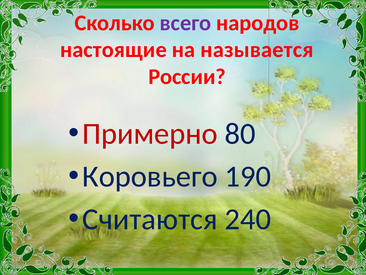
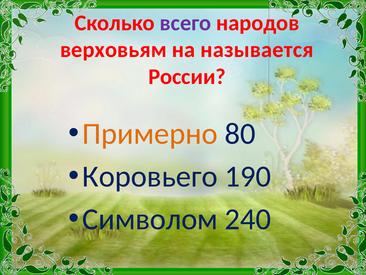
настоящие: настоящие -> верховьям (113, 50)
Примерно colour: red -> orange (150, 134)
Считаются: Считаются -> Символом (150, 219)
